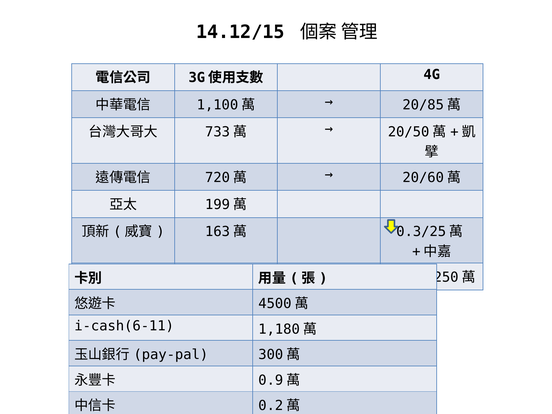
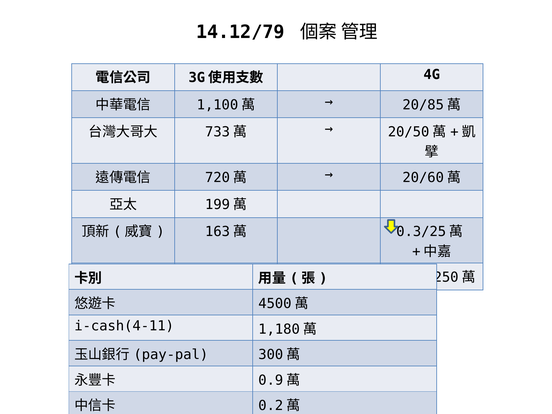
14.12/15: 14.12/15 -> 14.12/79 (240, 32)
i-cash(6-11: i-cash(6-11 -> i-cash(4-11 (124, 326)
